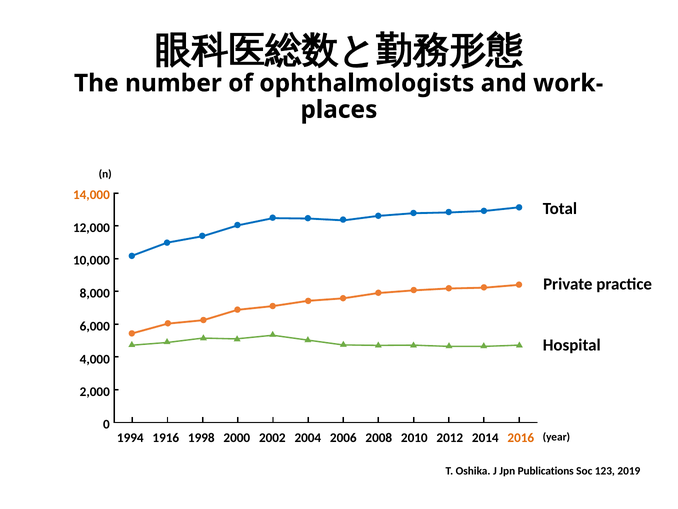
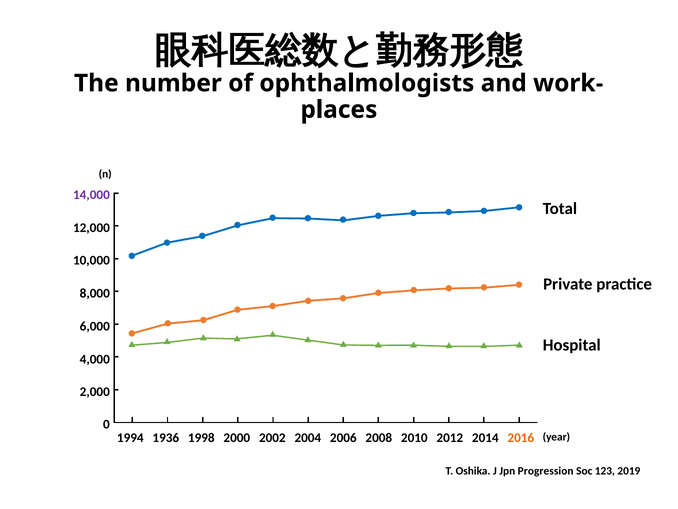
14,000 colour: orange -> purple (91, 195)
1916: 1916 -> 1936 (166, 437)
Publications: Publications -> Progression (546, 471)
